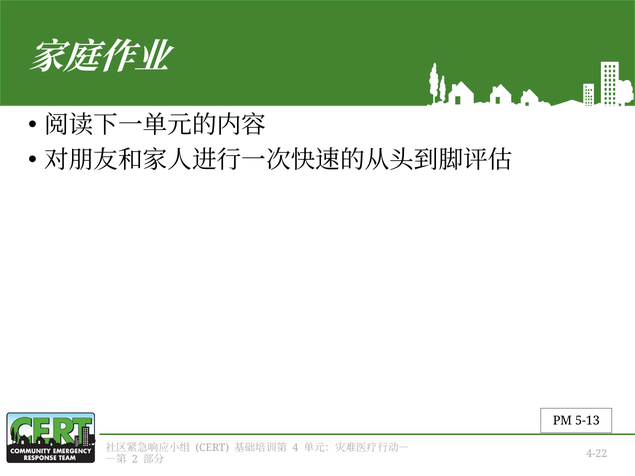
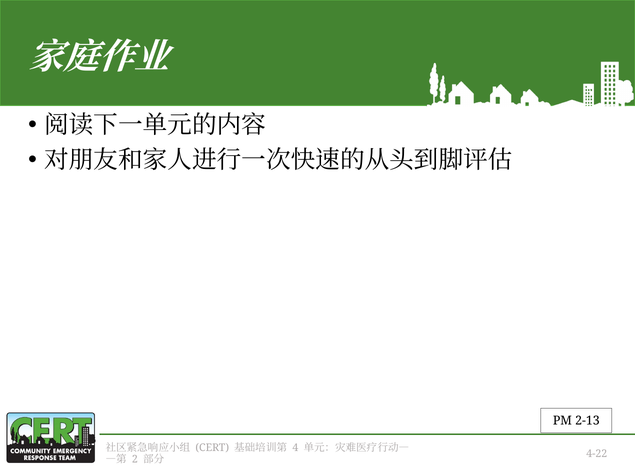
5-13: 5-13 -> 2-13 (587, 421)
